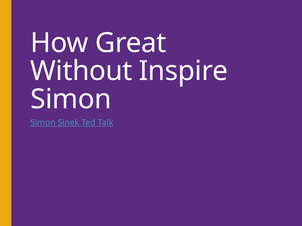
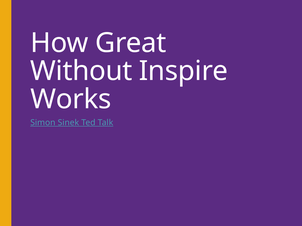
Simon: Simon -> Works (71, 100)
